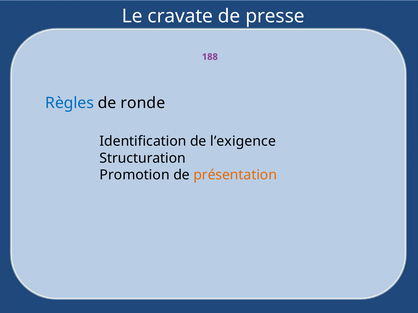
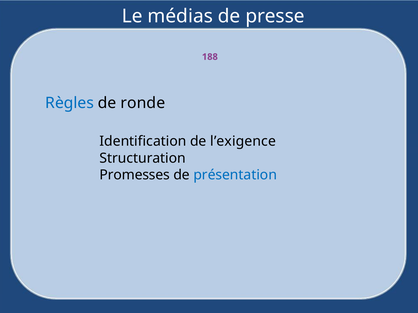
cravate: cravate -> médias (180, 16)
Promotion: Promotion -> Promesses (135, 175)
présentation colour: orange -> blue (235, 175)
